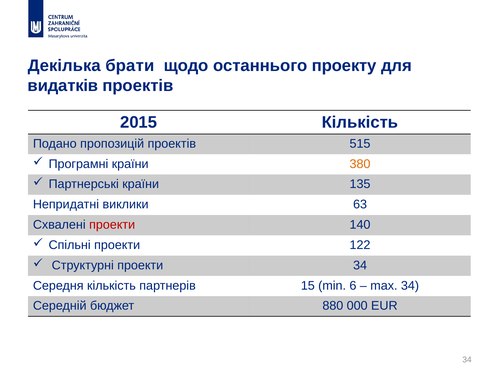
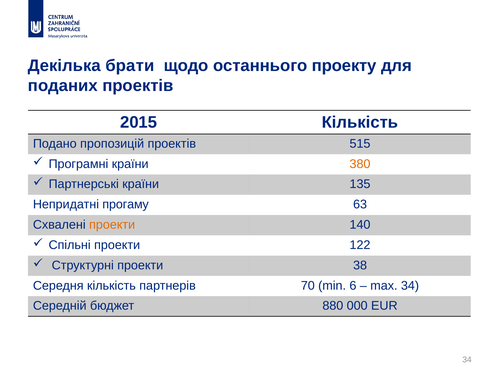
видатків: видатків -> поданих (63, 86)
виклики: виклики -> прогаму (126, 205)
проекти colour: red -> orange (112, 225)
проекти 34: 34 -> 38 (360, 266)
15: 15 -> 70 (308, 286)
